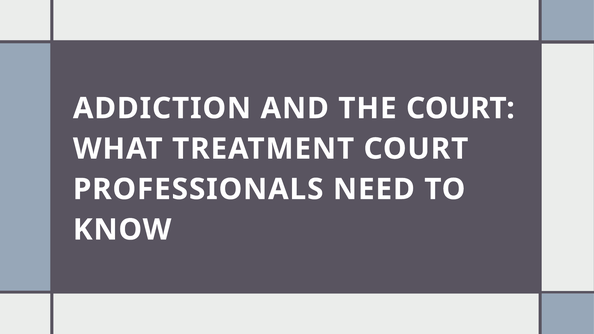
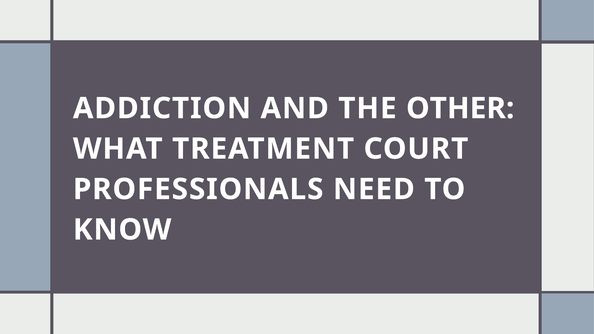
THE COURT: COURT -> OTHER (460, 108)
